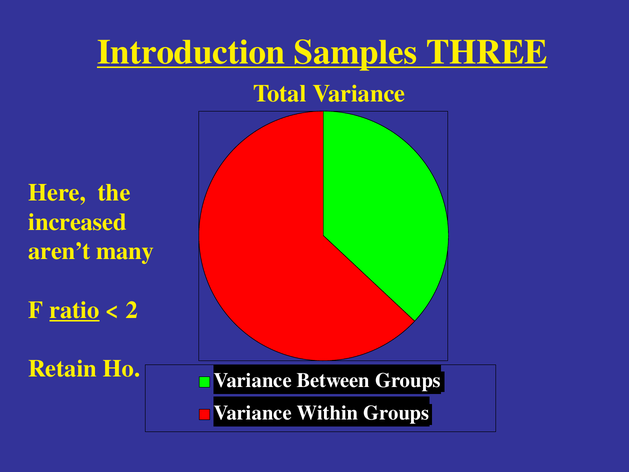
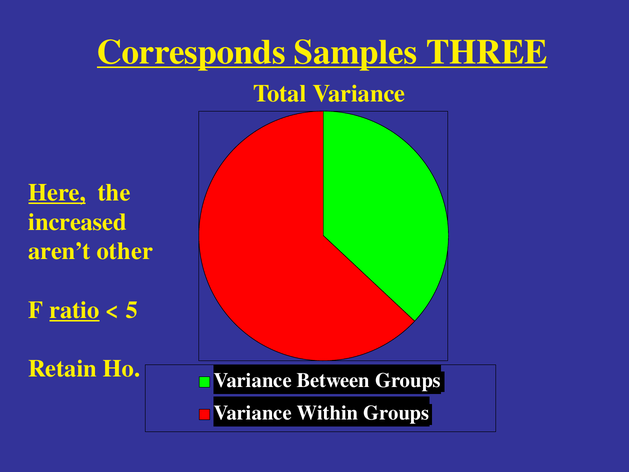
Introduction: Introduction -> Corresponds (191, 52)
Here underline: none -> present (57, 192)
many: many -> other (125, 251)
2: 2 -> 5 (132, 310)
